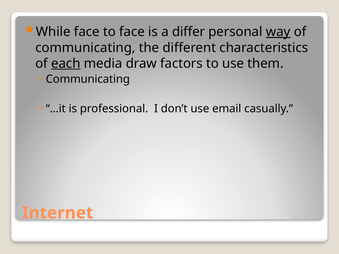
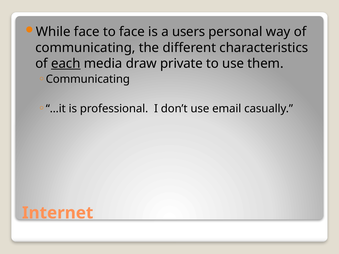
differ: differ -> users (189, 32)
way underline: present -> none (278, 32)
factors: factors -> private (181, 64)
